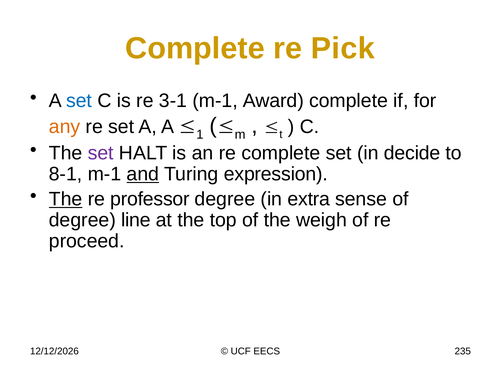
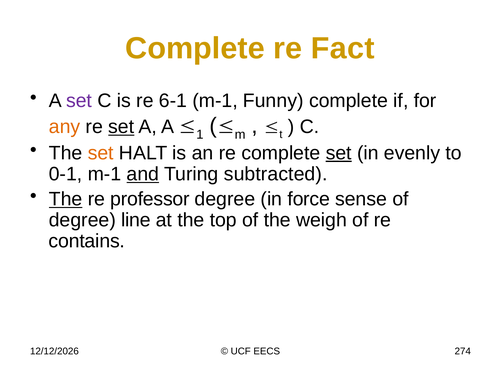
Pick: Pick -> Fact (343, 48)
set colour: blue -> purple (79, 101)
3-1: 3-1 -> 6-1 (173, 101)
Award: Award -> Funny (273, 101)
set underline: none -> present (121, 127)
set colour: purple -> orange (101, 153)
set underline: none -> present (339, 153)
decide: decide -> evenly (412, 153)
8-1: 8-1 -> 0-1 (66, 174)
expression: expression -> subtracted (276, 174)
extra: extra -> force (309, 199)
proceed: proceed -> contains (87, 241)
235: 235 -> 274 (463, 351)
